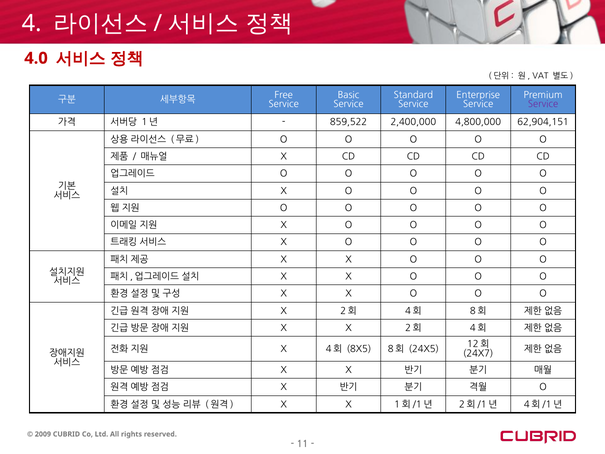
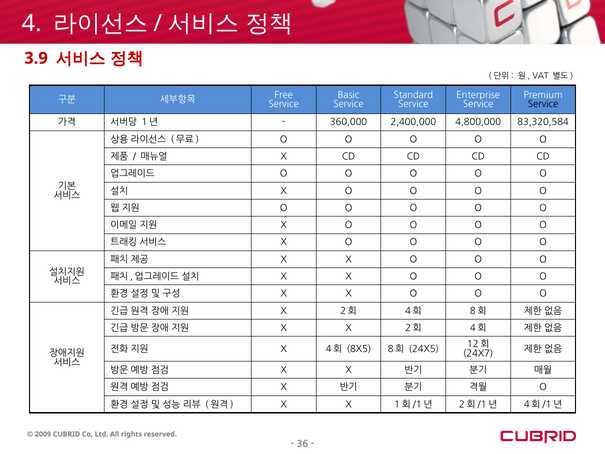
4.0: 4.0 -> 3.9 (36, 58)
Service colour: purple -> black (543, 104)
859,522: 859,522 -> 360,000 (349, 122)
62,904,151: 62,904,151 -> 83,320,584 (543, 122)
11: 11 -> 36 (302, 444)
